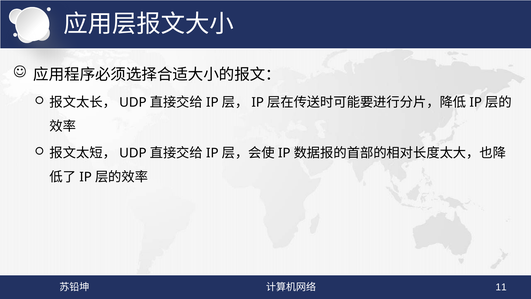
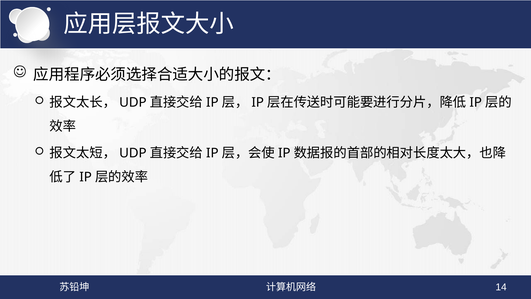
11: 11 -> 14 (501, 287)
